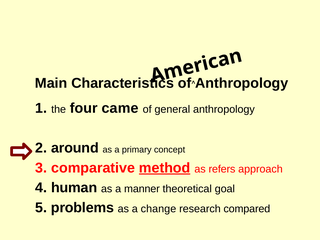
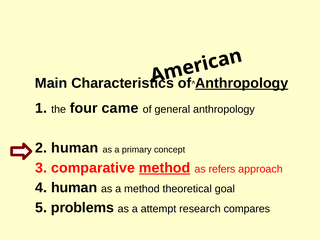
Anthropology underline: none -> present (242, 83)
around: around -> human (75, 148)
a manner: manner -> method (142, 189)
change: change -> attempt (159, 209)
compared: compared -> compares (247, 209)
